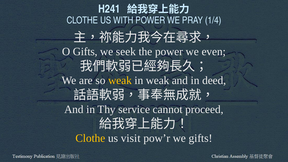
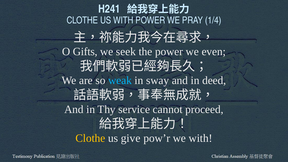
weak colour: yellow -> light blue (120, 81)
in weak: weak -> sway (158, 81)
visit: visit -> give (131, 138)
we gifts: gifts -> with (201, 138)
